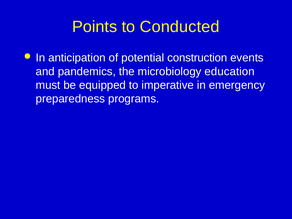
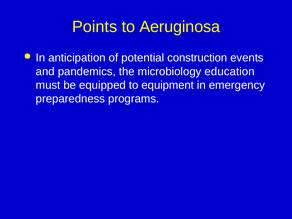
Conducted: Conducted -> Aeruginosa (180, 27)
imperative: imperative -> equipment (168, 85)
